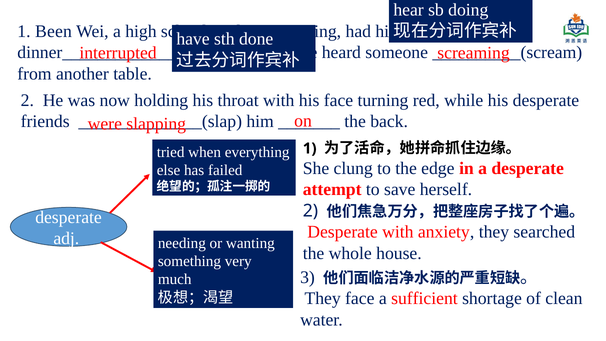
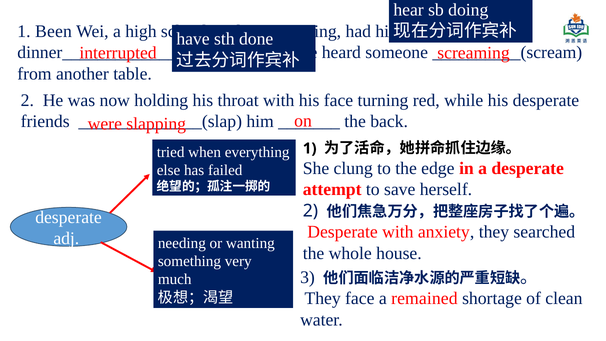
sufficient: sufficient -> remained (424, 298)
